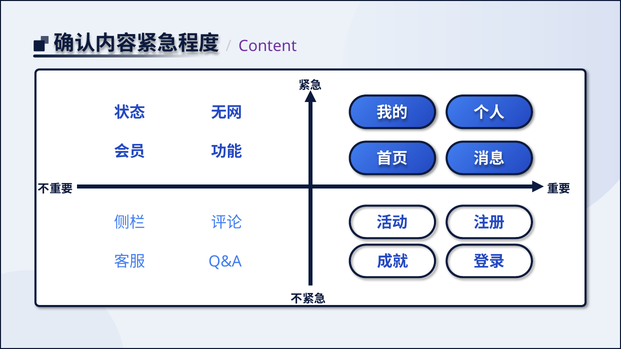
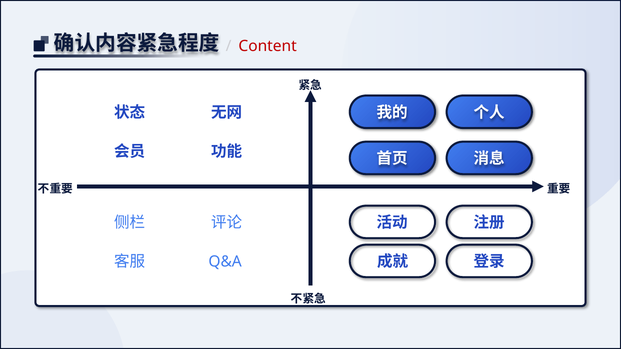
Content colour: purple -> red (268, 46)
